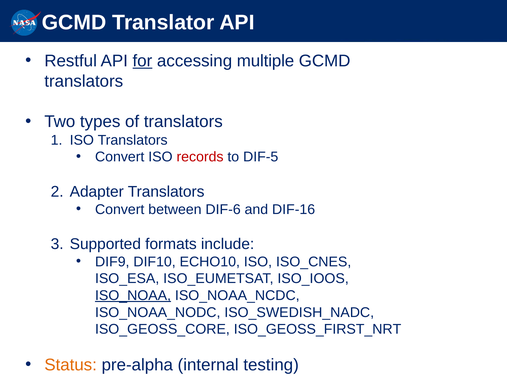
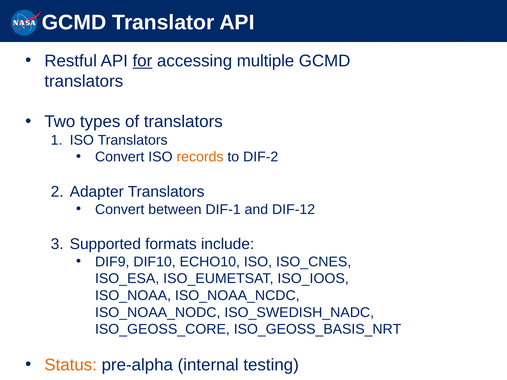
records colour: red -> orange (200, 157)
DIF-5: DIF-5 -> DIF-2 (261, 157)
DIF-6: DIF-6 -> DIF-1 (223, 210)
DIF-16: DIF-16 -> DIF-12 (294, 210)
ISO_NOAA underline: present -> none (133, 296)
ISO_GEOSS_FIRST_NRT: ISO_GEOSS_FIRST_NRT -> ISO_GEOSS_BASIS_NRT (318, 330)
